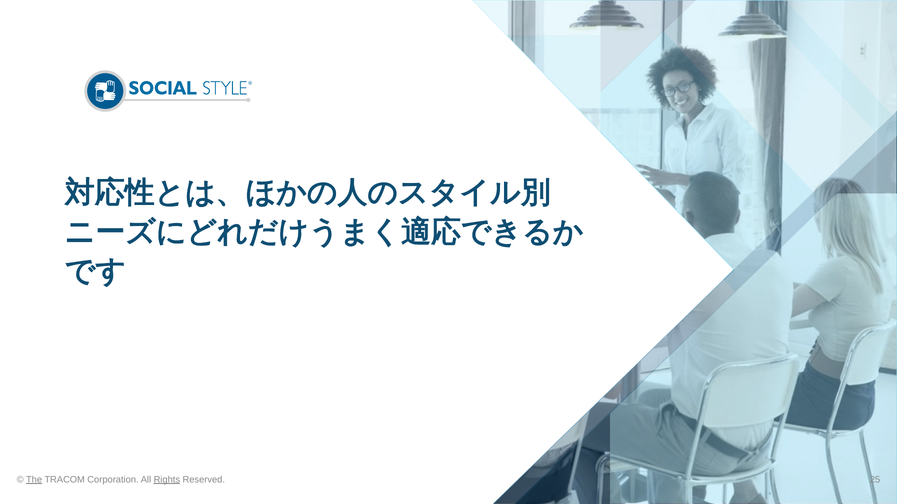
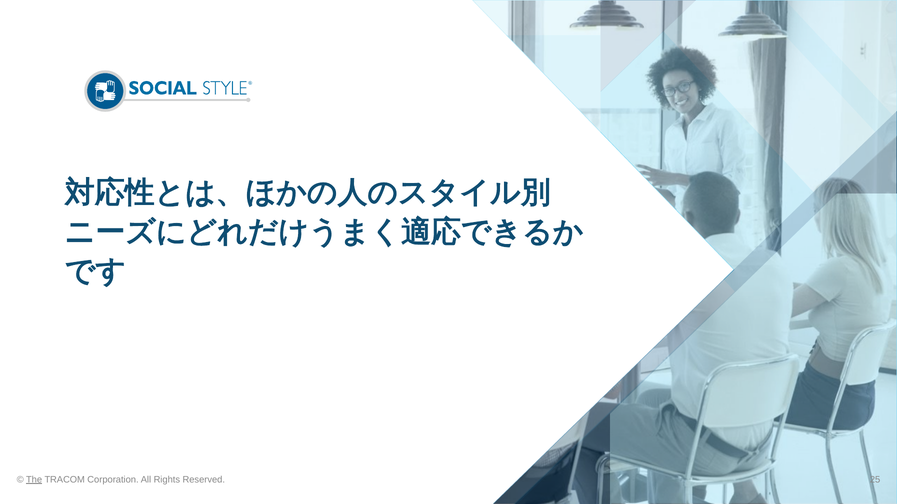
Rights underline: present -> none (167, 480)
